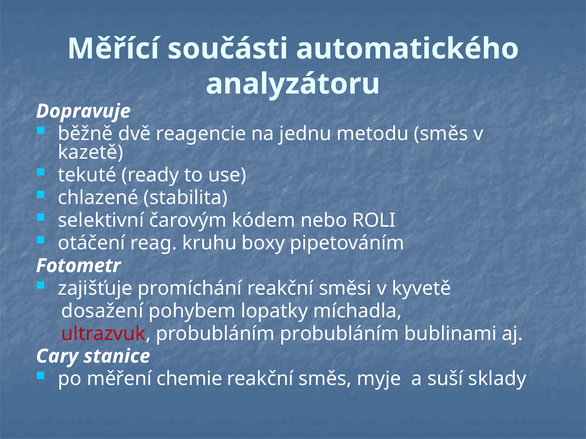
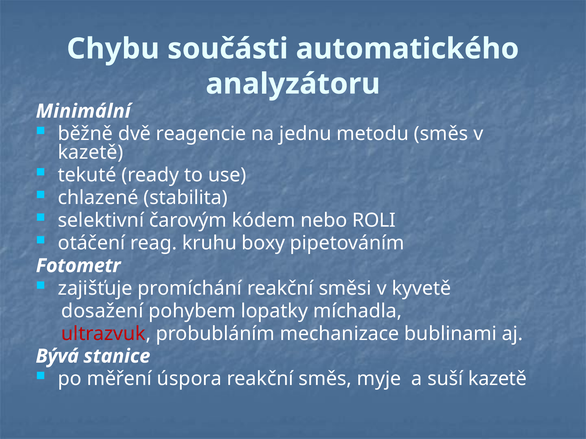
Měřící: Měřící -> Chybu (113, 49)
Dopravuje: Dopravuje -> Minimální (83, 111)
probubláním probubláním: probubláním -> mechanizace (340, 334)
Cary: Cary -> Bývá (57, 357)
chemie: chemie -> úspora (189, 379)
suší sklady: sklady -> kazetě (497, 379)
